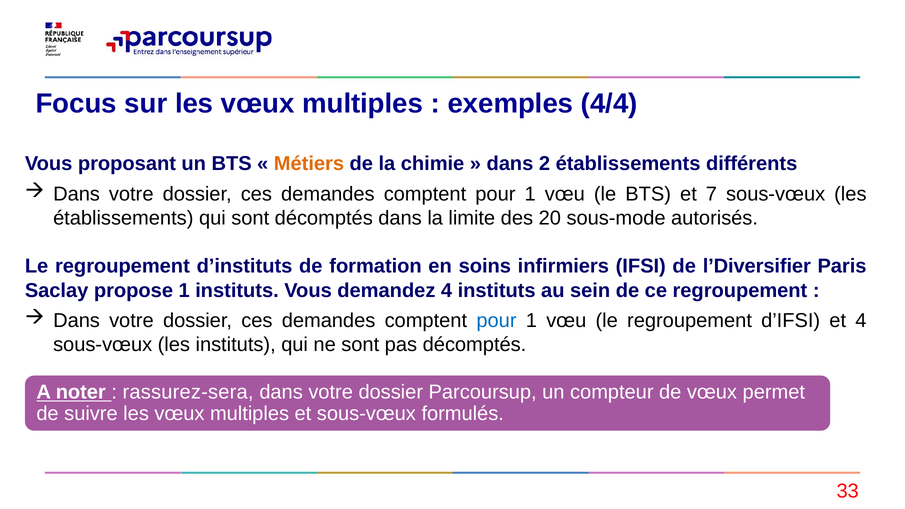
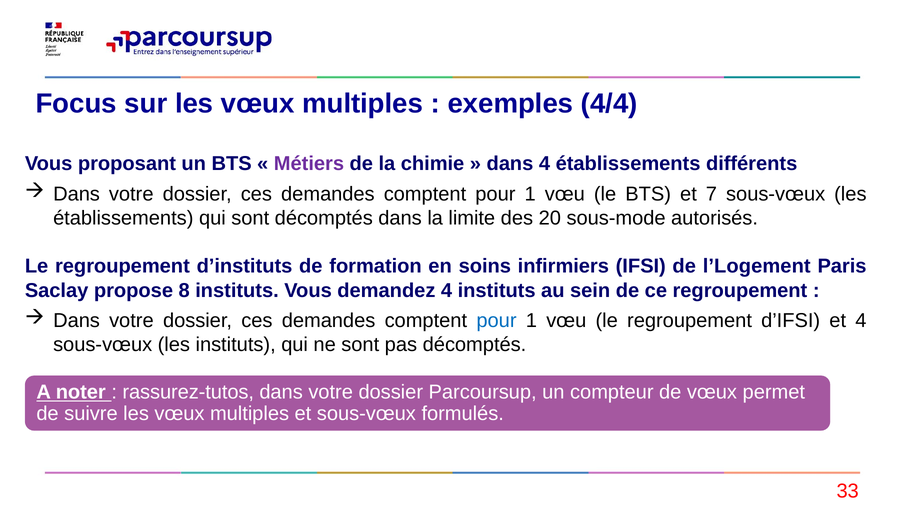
Métiers colour: orange -> purple (309, 164)
dans 2: 2 -> 4 (545, 164)
l’Diversifier: l’Diversifier -> l’Logement (757, 266)
propose 1: 1 -> 8 (184, 290)
rassurez-sera: rassurez-sera -> rassurez-tutos (188, 392)
